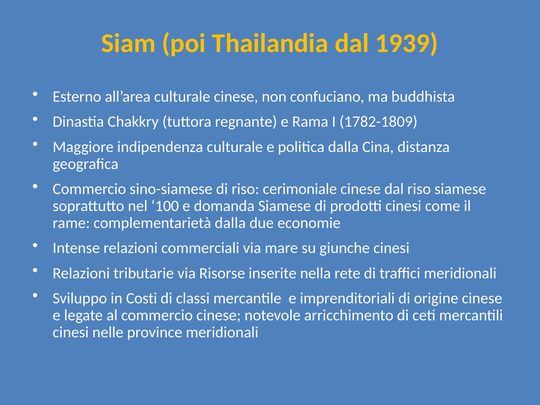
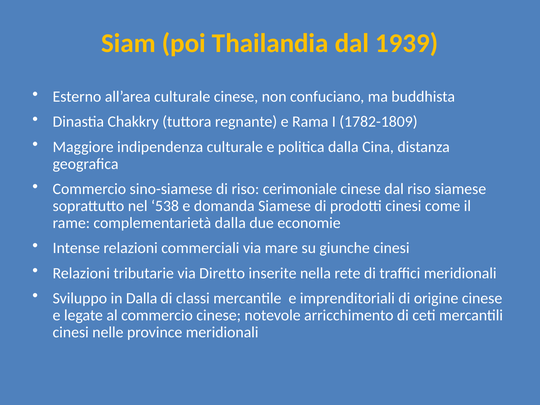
100: 100 -> 538 (165, 206)
Risorse: Risorse -> Diretto (222, 273)
in Costi: Costi -> Dalla (142, 298)
